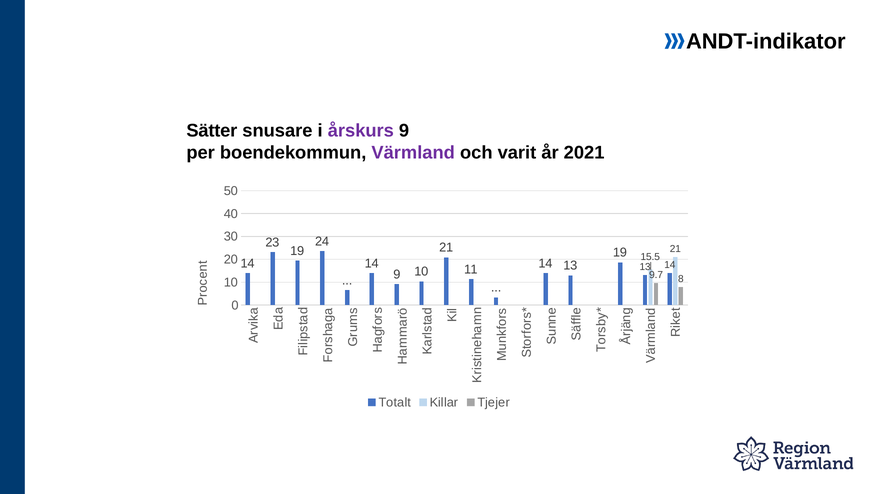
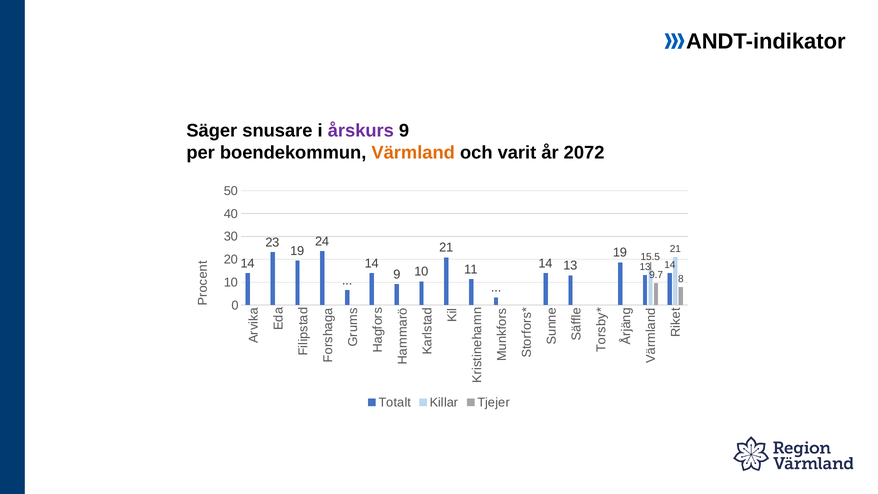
Sätter: Sätter -> Säger (212, 130)
Värmland colour: purple -> orange (413, 152)
2021: 2021 -> 2072 (584, 152)
